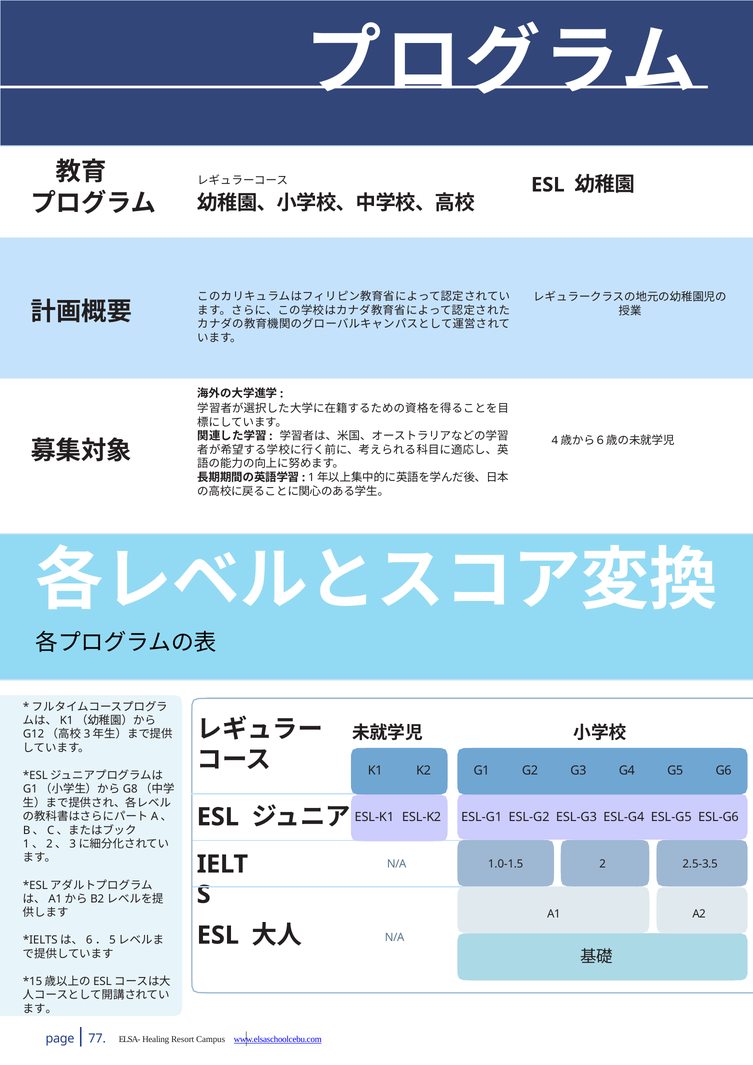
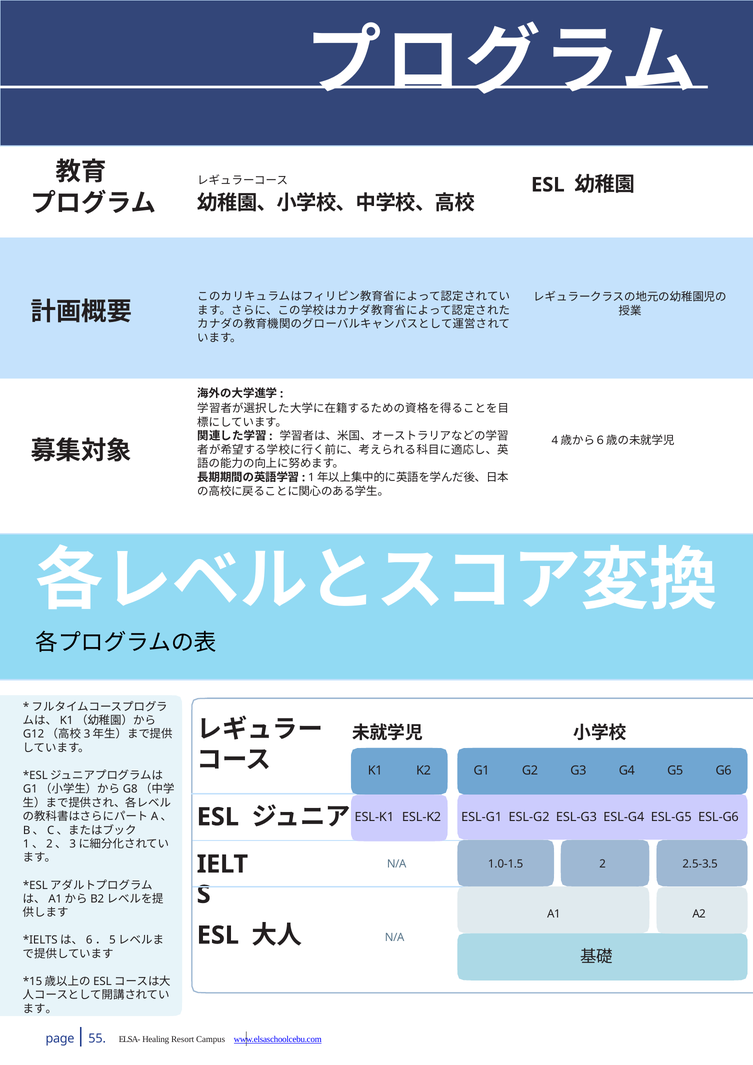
77: 77 -> 55 (97, 1039)
